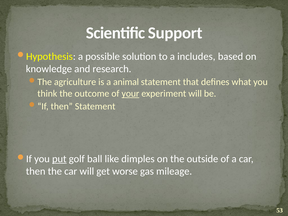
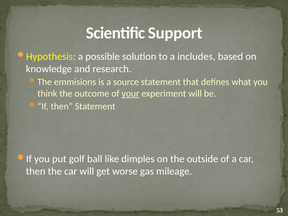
agriculture: agriculture -> emmisions (75, 82)
animal: animal -> source (126, 82)
put underline: present -> none (59, 159)
